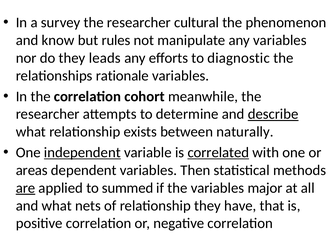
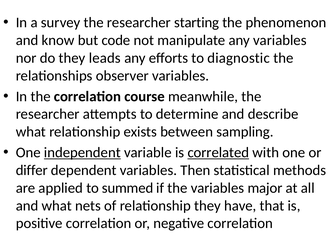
cultural: cultural -> starting (197, 23)
rules: rules -> code (116, 40)
rationale: rationale -> observer (122, 76)
cohort: cohort -> course (145, 96)
describe underline: present -> none (273, 114)
naturally: naturally -> sampling (245, 132)
areas: areas -> differ (32, 170)
are underline: present -> none (25, 188)
